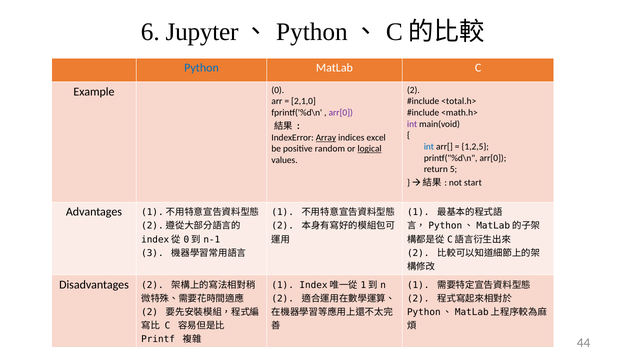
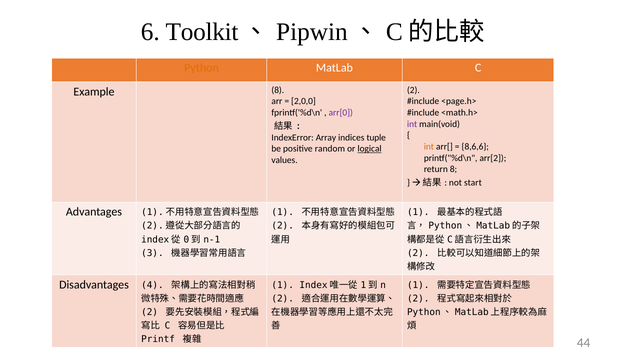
Jupyter: Jupyter -> Toolkit (202, 32)
Python: Python -> Pipwin (312, 32)
Python colour: blue -> orange (202, 68)
Example 0: 0 -> 8 (278, 90)
2,1,0: 2,1,0 -> 2,0,0 (303, 101)
<total.h>: <total.h> -> <page.h> (459, 101)
Array underline: present -> none (326, 138)
excel: excel -> tuple (376, 138)
int colour: blue -> orange (429, 147)
1,2,5: 1,2,5 -> 8,6,6 (475, 147)
printf("%d\n arr[0: arr[0 -> arr[2 (493, 158)
return 5: 5 -> 8 (453, 169)
Disadvantages 2: 2 -> 4 (152, 285)
